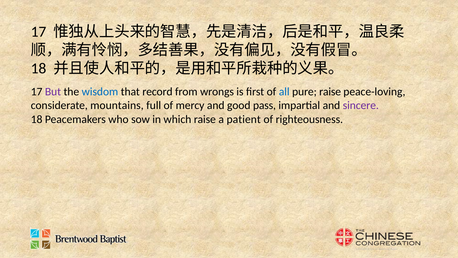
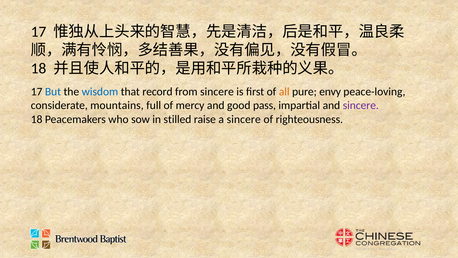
But colour: purple -> blue (53, 92)
from wrongs: wrongs -> sincere (217, 92)
all colour: blue -> orange (284, 92)
pure raise: raise -> envy (330, 92)
which: which -> stilled (177, 119)
a patient: patient -> sincere (244, 119)
